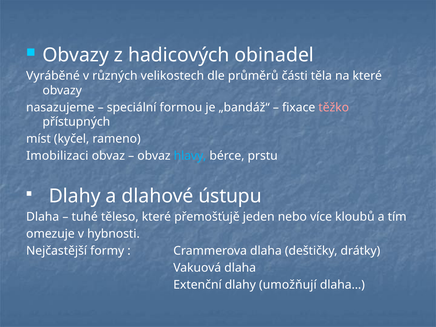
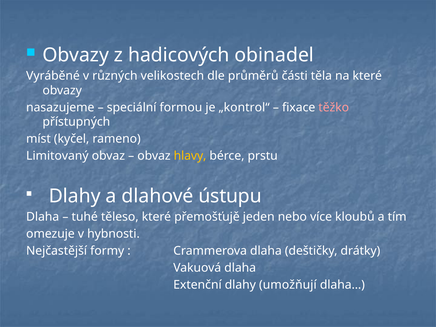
„bandáž“: „bandáž“ -> „kontrol“ (244, 107)
Imobilizaci: Imobilizaci -> Limitovaný (57, 156)
hlavy colour: light blue -> yellow (190, 156)
